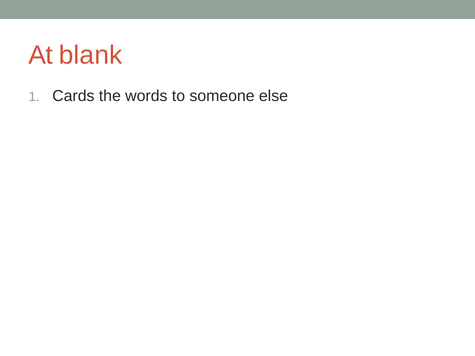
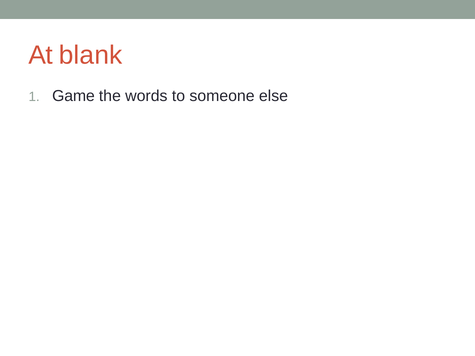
Cards: Cards -> Game (73, 96)
